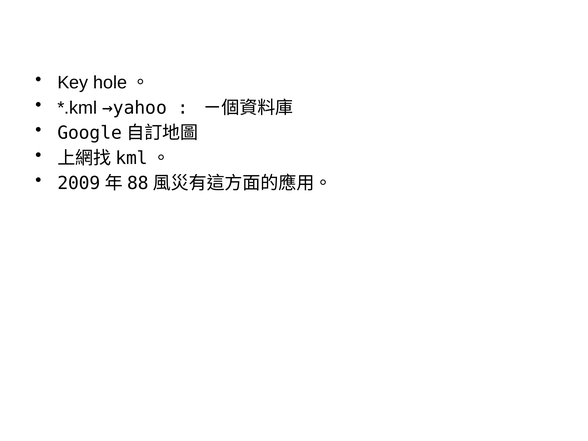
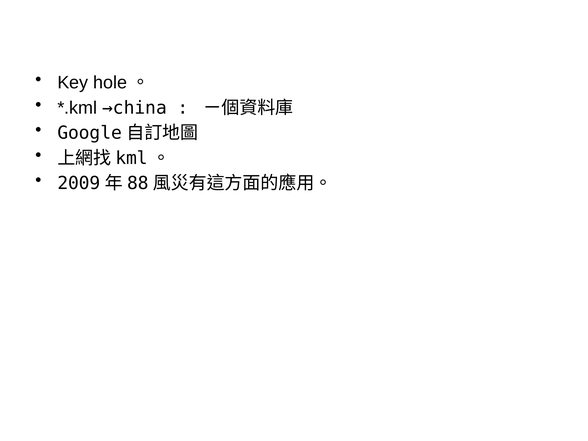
→yahoo: →yahoo -> →china (134, 108)
